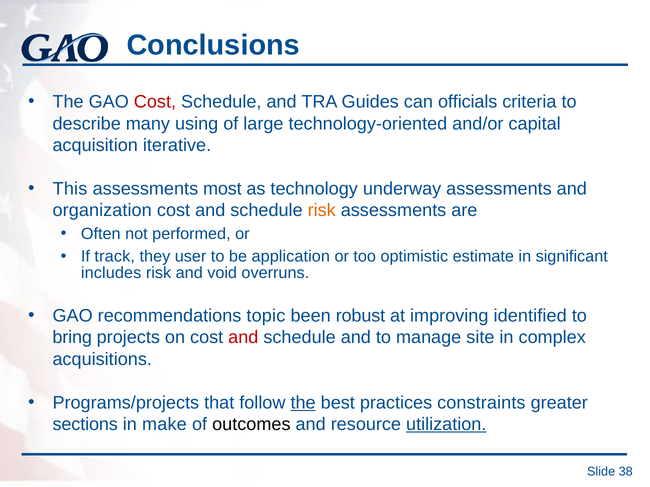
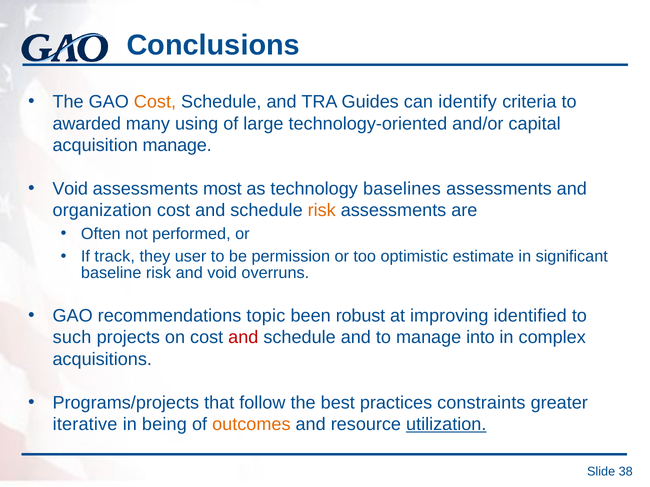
Cost colour: red -> orange (155, 102)
officials: officials -> identify (468, 102)
describe: describe -> awarded (87, 124)
acquisition iterative: iterative -> manage (177, 145)
This: This -> Void (70, 189)
underway: underway -> baselines (402, 189)
application: application -> permission (291, 257)
includes: includes -> baseline (111, 273)
bring: bring -> such (72, 338)
site: site -> into (481, 338)
the underline: present -> none (303, 403)
sections: sections -> iterative (85, 425)
make: make -> being (164, 425)
outcomes colour: black -> orange (251, 425)
